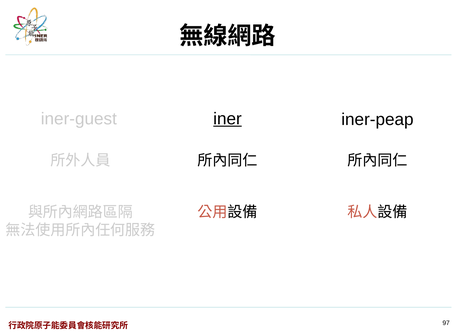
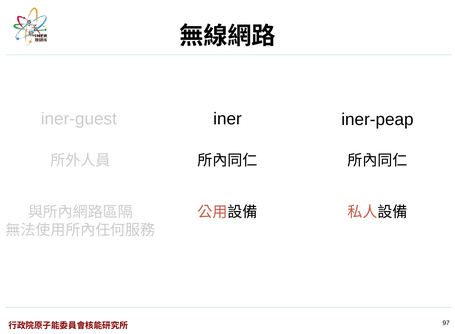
iner underline: present -> none (227, 119)
